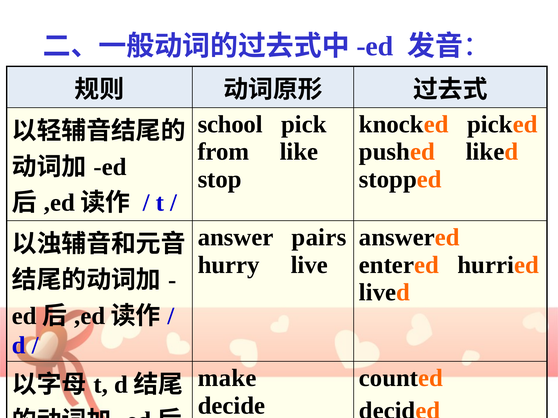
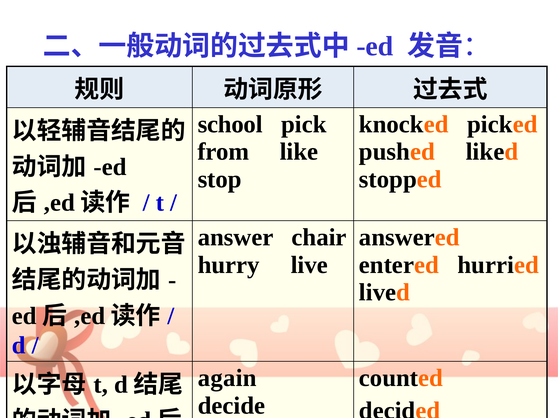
pairs: pairs -> chair (319, 238)
make: make -> again (227, 379)
